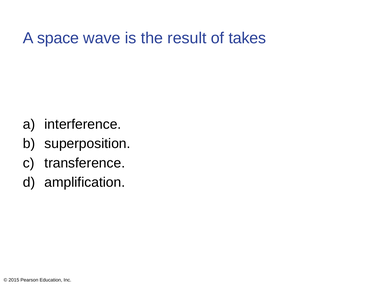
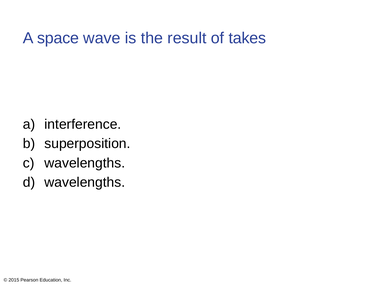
transference: transference -> wavelengths (85, 163)
amplification: amplification -> wavelengths (85, 182)
